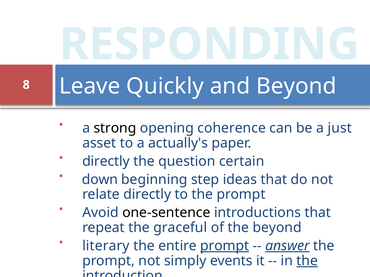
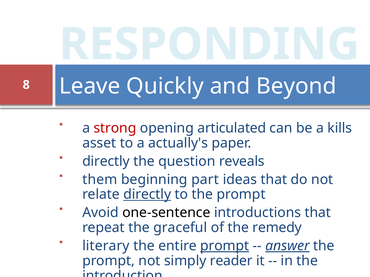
strong colour: black -> red (115, 128)
coherence: coherence -> articulated (232, 128)
just: just -> kills (340, 128)
certain: certain -> reveals (242, 162)
down: down -> them (100, 180)
step: step -> part (205, 180)
directly underline: none -> present (147, 195)
the beyond: beyond -> remedy (277, 228)
events: events -> reader (231, 261)
the underline: present -> none (307, 261)
